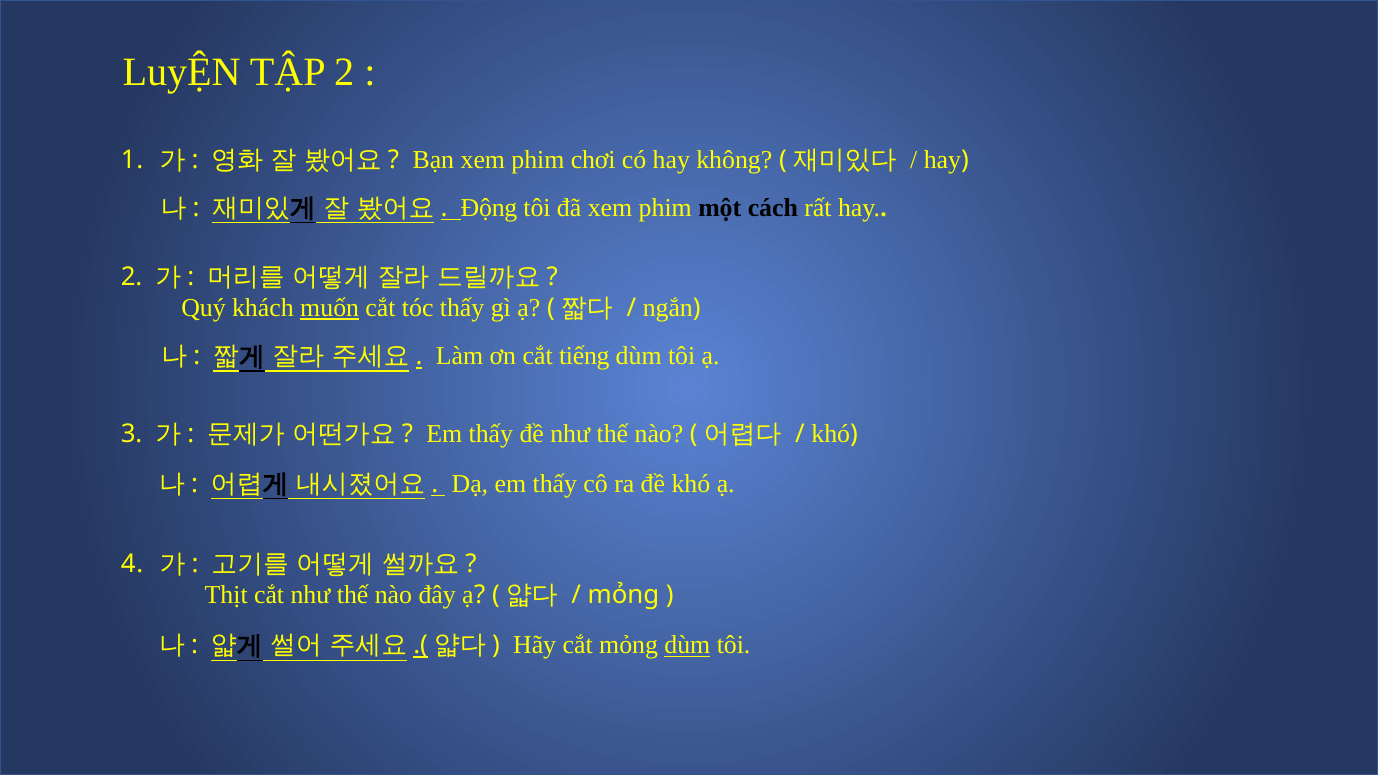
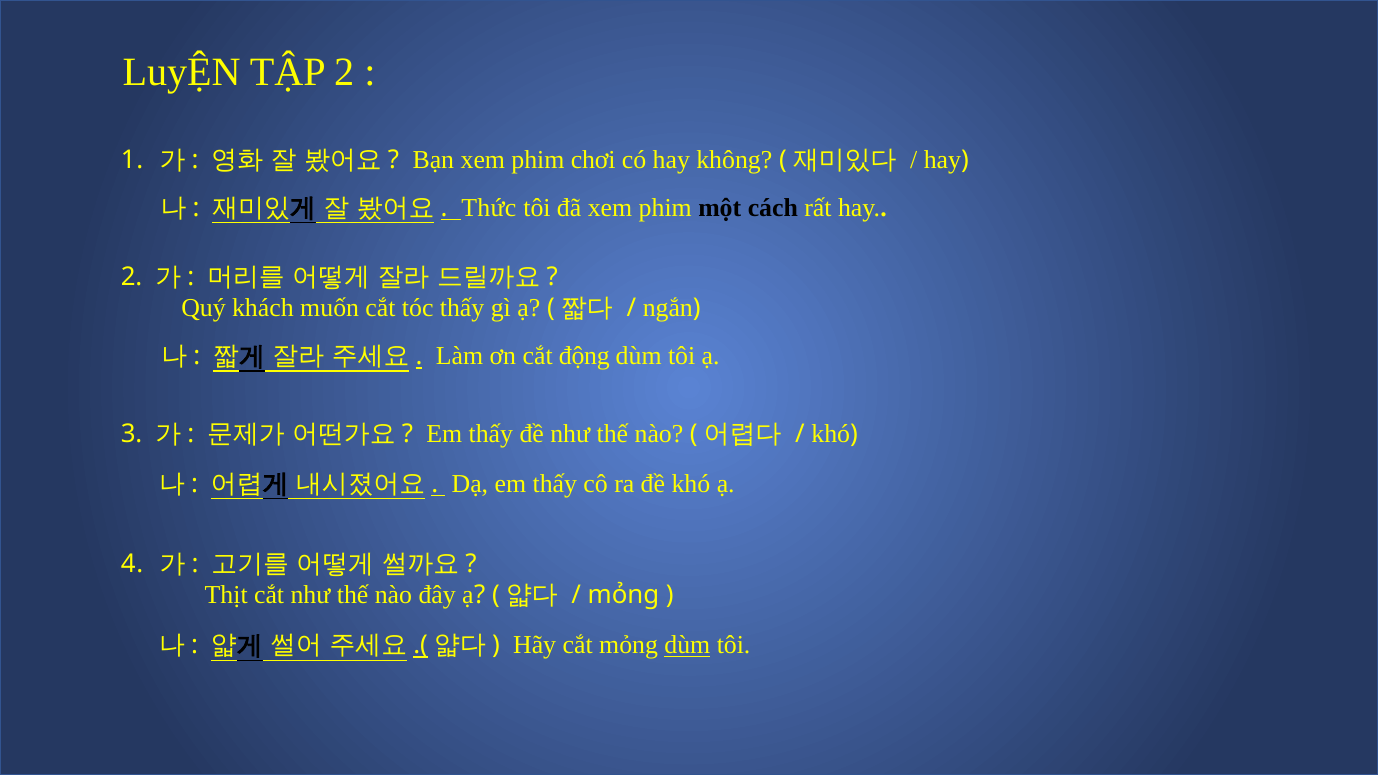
Động: Động -> Thức (489, 208)
muốn underline: present -> none (330, 308)
tiếng: tiếng -> động (584, 356)
